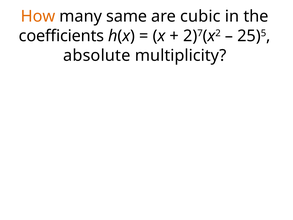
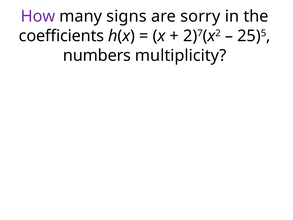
How colour: orange -> purple (38, 16)
same: same -> signs (126, 16)
cubic: cubic -> sorry (200, 16)
absolute: absolute -> numbers (97, 55)
